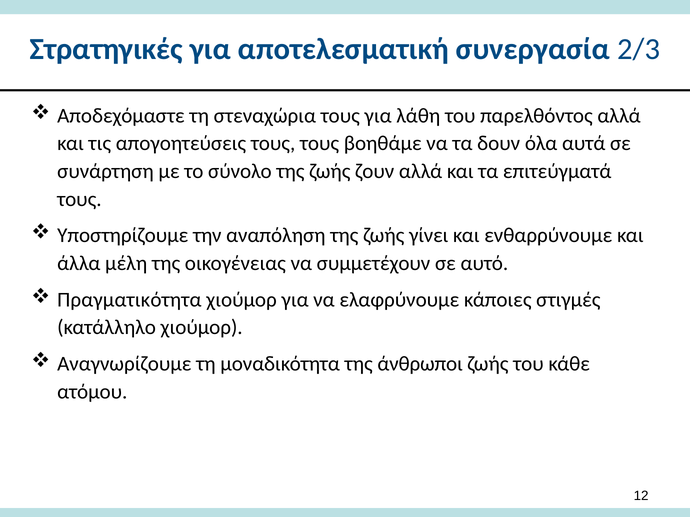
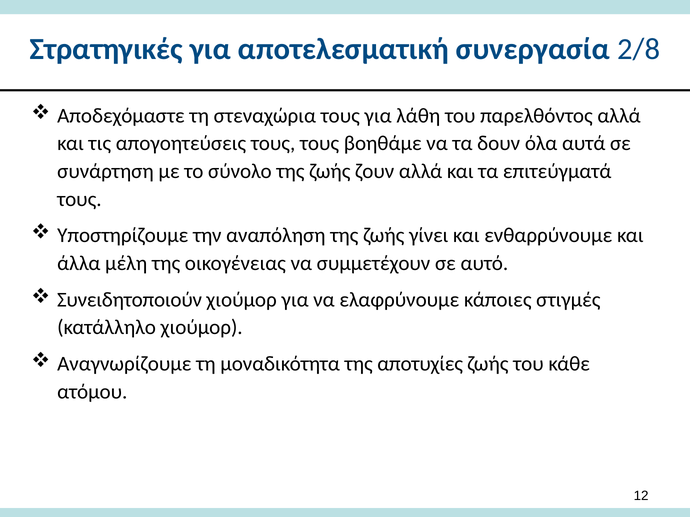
2/3: 2/3 -> 2/8 (639, 49)
Πραγματικότητα: Πραγματικότητα -> Συνειδητοποιούν (130, 300)
άνθρωποι: άνθρωποι -> αποτυχίες (420, 364)
